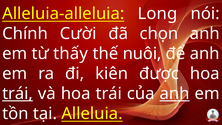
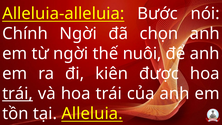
Long: Long -> Bước (157, 14)
Chính Cười: Cười -> Ngời (78, 34)
từ thấy: thấy -> ngời (71, 54)
anh underline: present -> none (175, 94)
